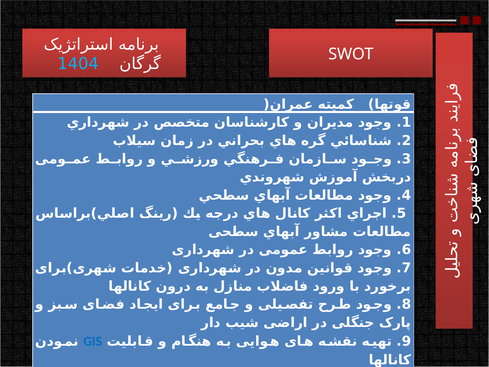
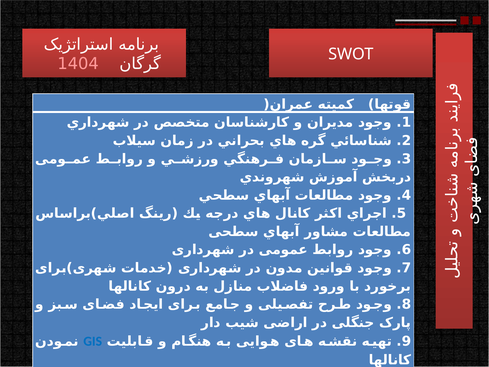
1404 colour: light blue -> pink (78, 64)
